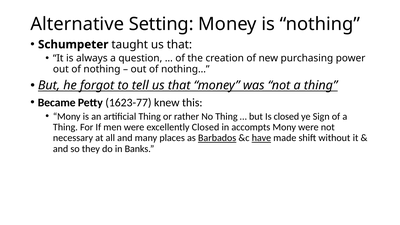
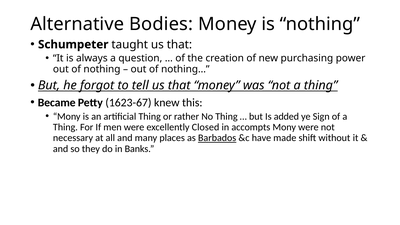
Setting: Setting -> Bodies (161, 24)
1623-77: 1623-77 -> 1623-67 (128, 103)
Is closed: closed -> added (286, 116)
have underline: present -> none (261, 138)
